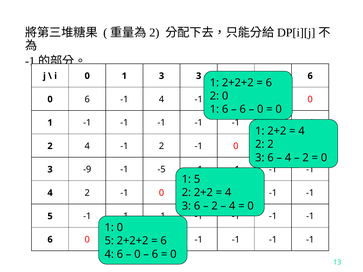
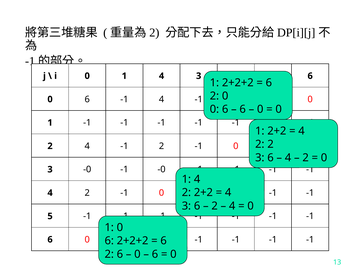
i 0 1 3: 3 -> 4 (162, 76)
1: 1 -> 0 (214, 109)
3 -9: -9 -> -0 (87, 170)
-1 -5: -5 -> -0 (161, 170)
5: 5 -> 4 (197, 179)
5: 5 -> 6 (109, 241)
4: 4 -> 2 (109, 254)
